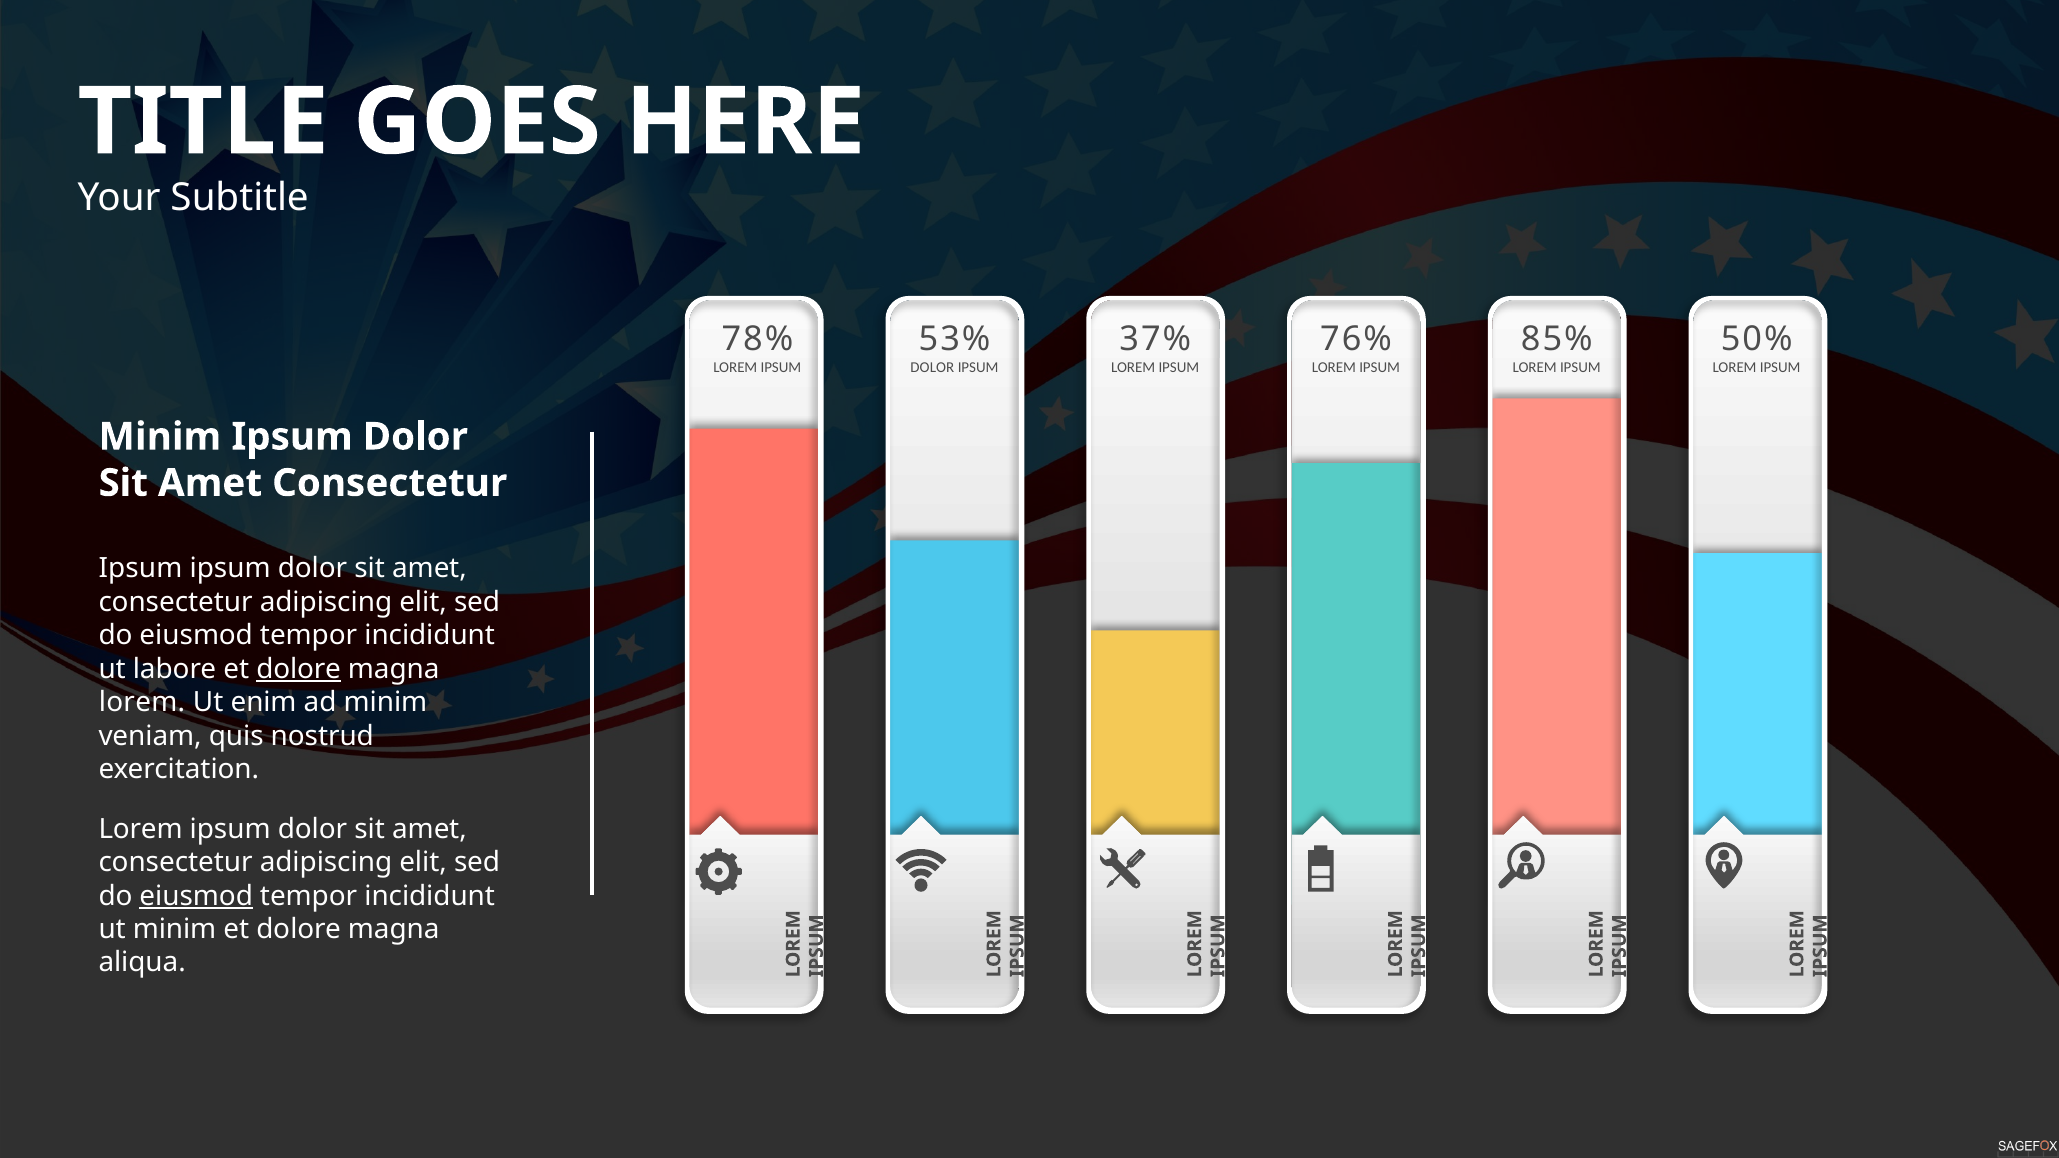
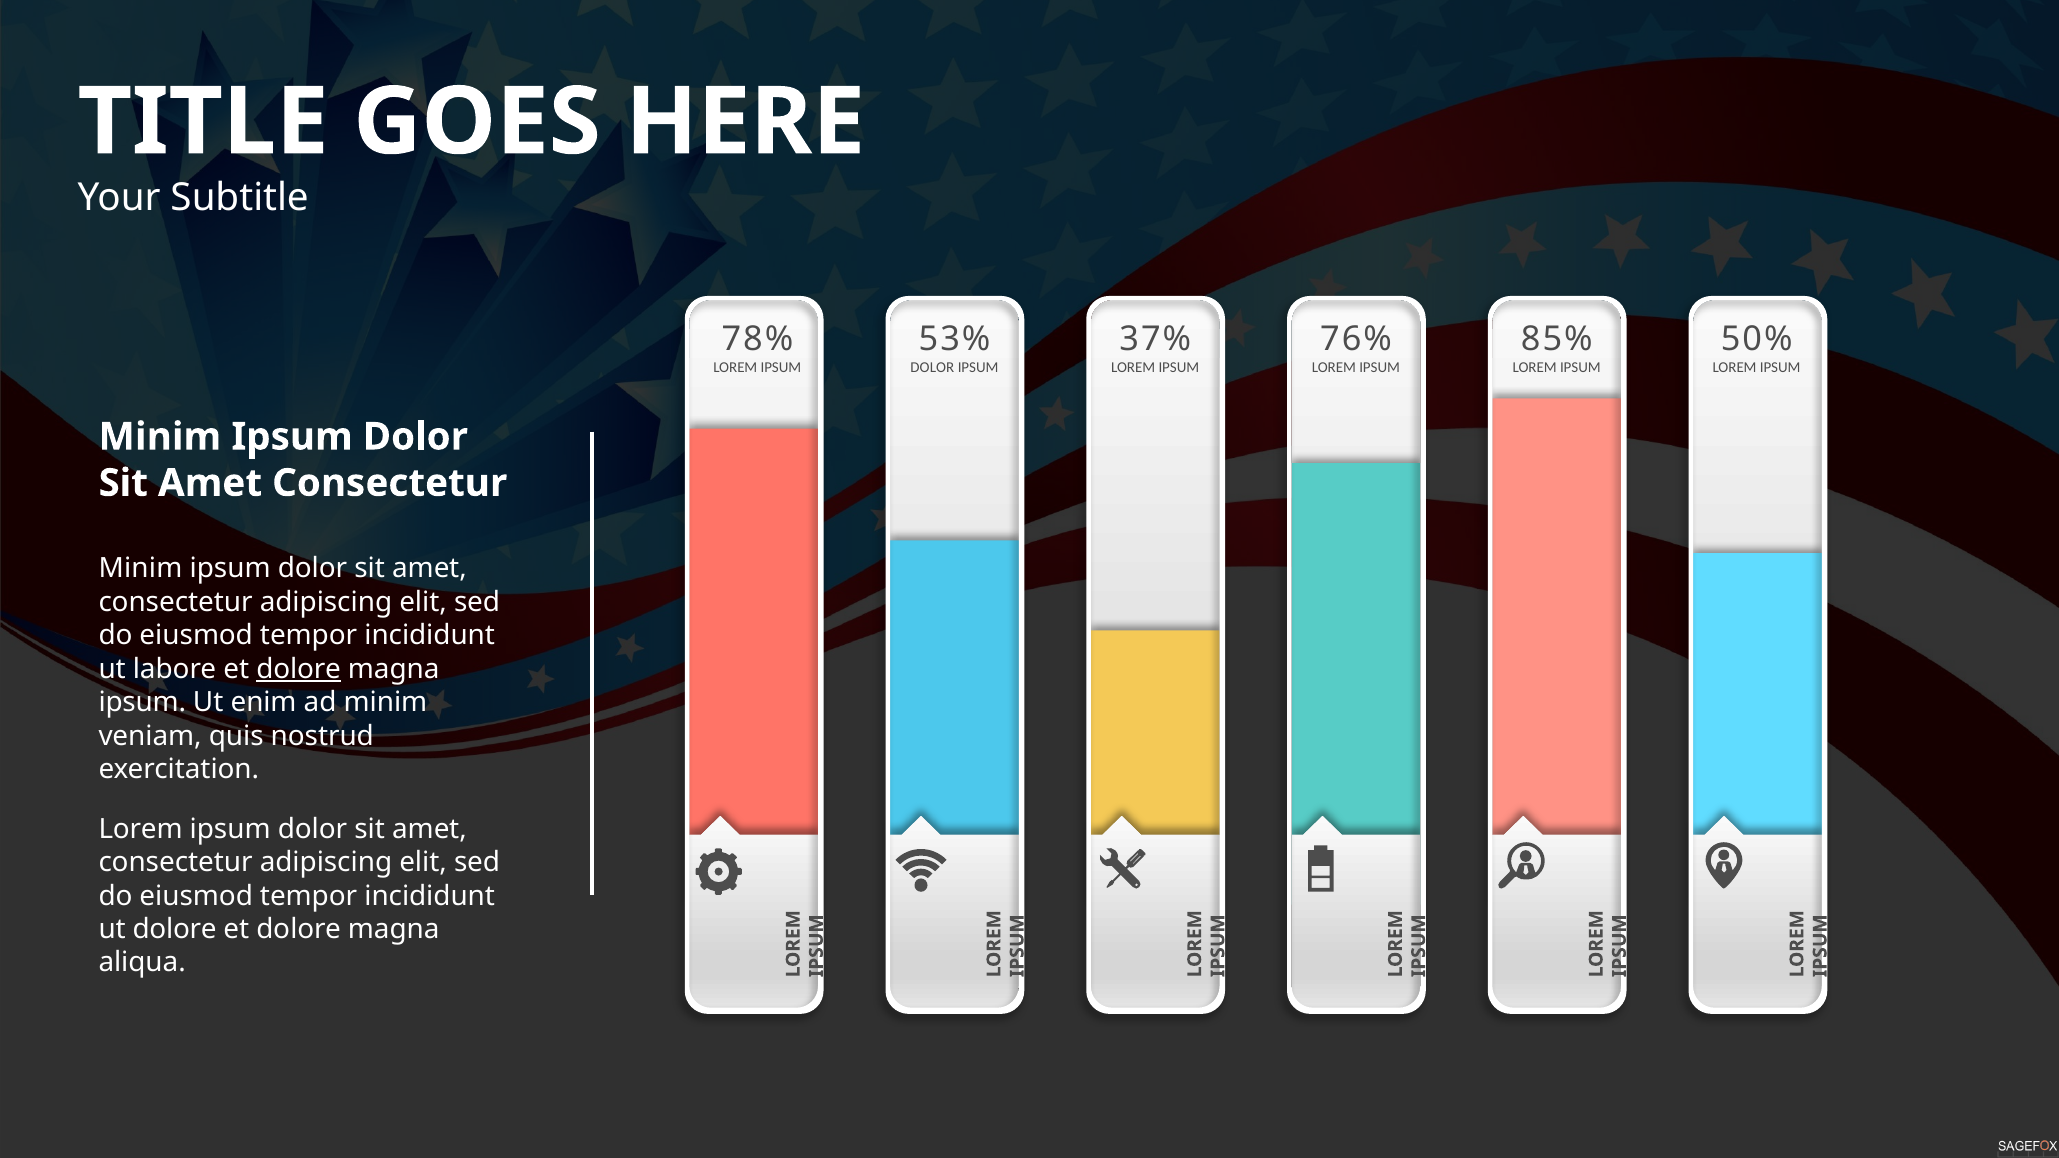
Ipsum: Ipsum -> Minim (140, 569)
lorem: lorem -> ipsum (142, 703)
eiusmod underline: present -> none (196, 896)
ut minim: minim -> dolore (175, 929)
